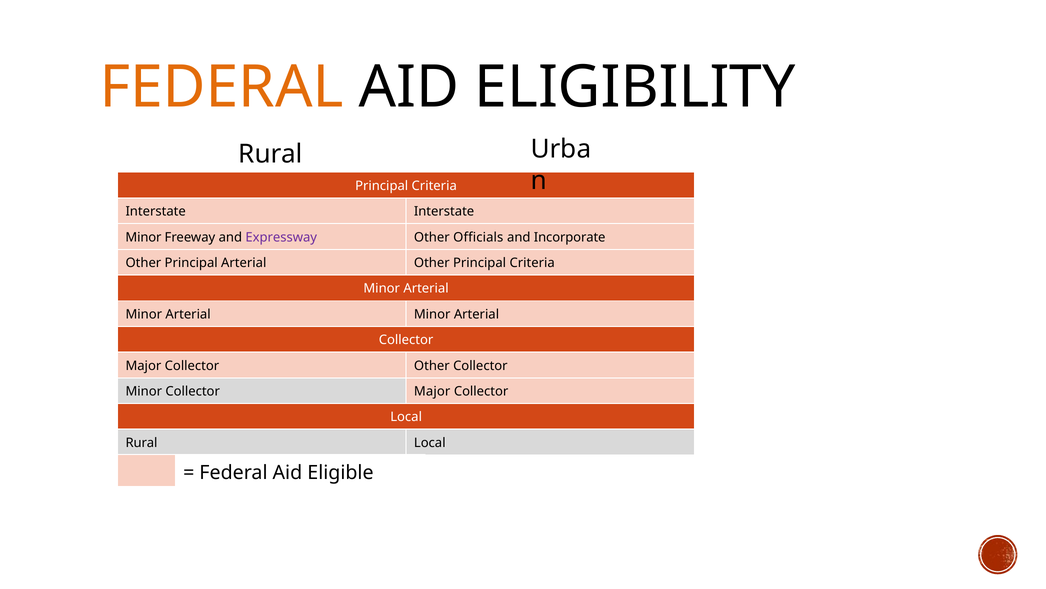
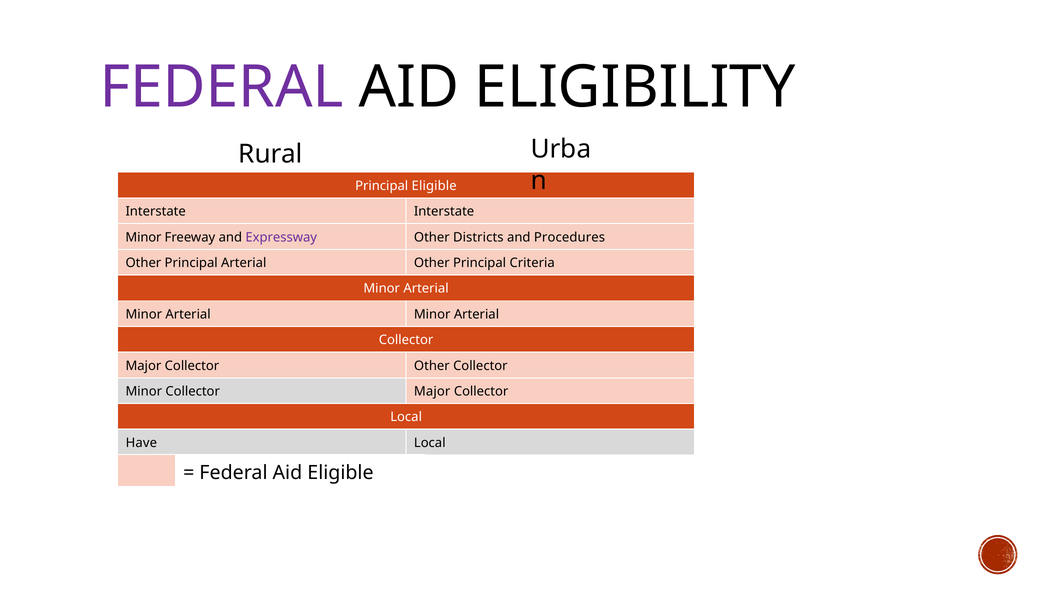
FEDERAL colour: orange -> purple (222, 87)
Criteria: Criteria -> Eligible (434, 186)
Officials: Officials -> Districts (478, 237)
Incorporate: Incorporate -> Procedures (570, 237)
Rural: Rural -> Have (141, 442)
